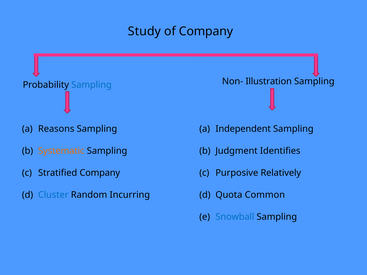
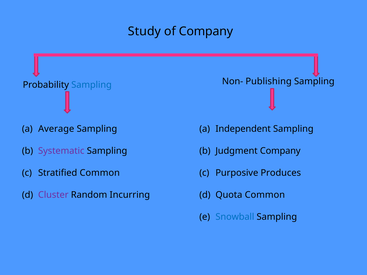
Illustration: Illustration -> Publishing (269, 81)
Reasons: Reasons -> Average (56, 129)
Systematic colour: orange -> purple (61, 151)
Judgment Identifies: Identifies -> Company (280, 151)
Stratified Company: Company -> Common (100, 173)
Relatively: Relatively -> Produces (281, 173)
Cluster colour: blue -> purple (53, 195)
